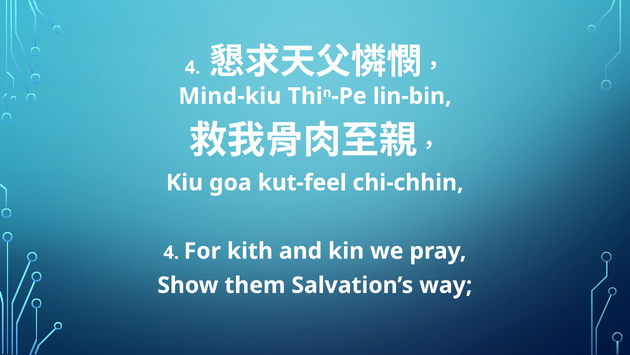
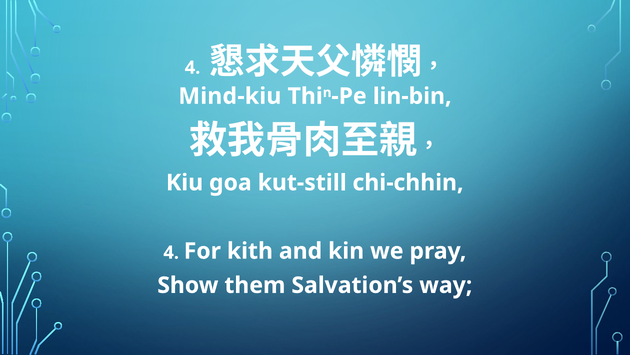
kut-feel: kut-feel -> kut-still (302, 182)
